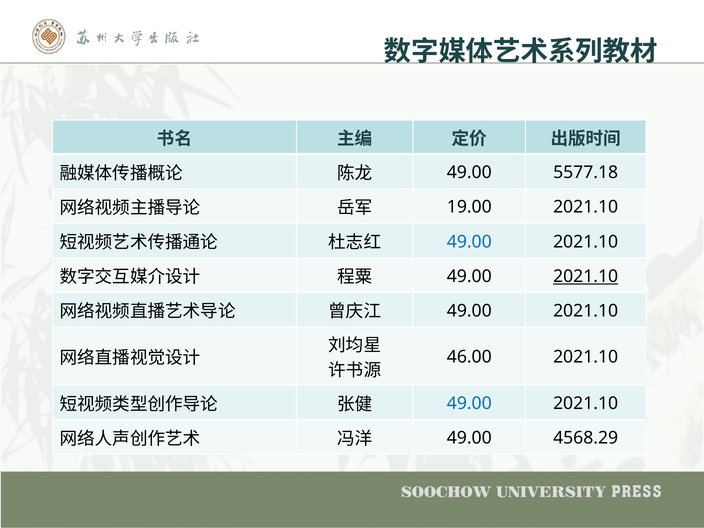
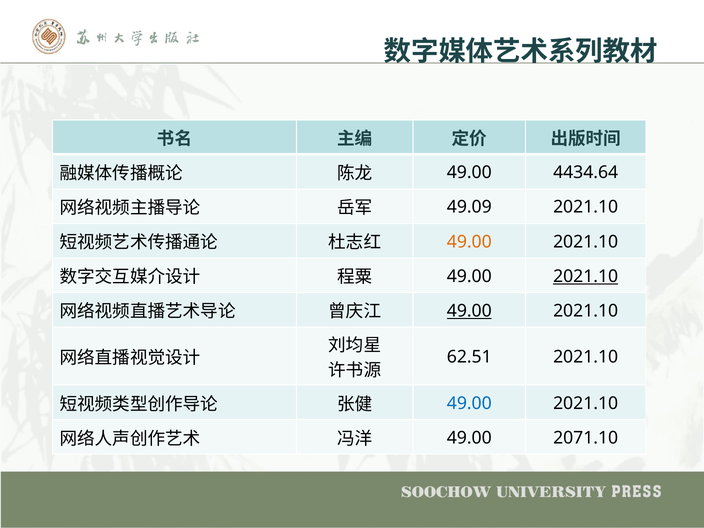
5577.18: 5577.18 -> 4434.64 (586, 173)
19.00: 19.00 -> 49.09 (469, 207)
49.00 colour: blue -> orange (469, 242)
49.00 underline: none -> present (469, 311)
46.00: 46.00 -> 62.51 (469, 357)
4568.29: 4568.29 -> 2071.10 (586, 438)
